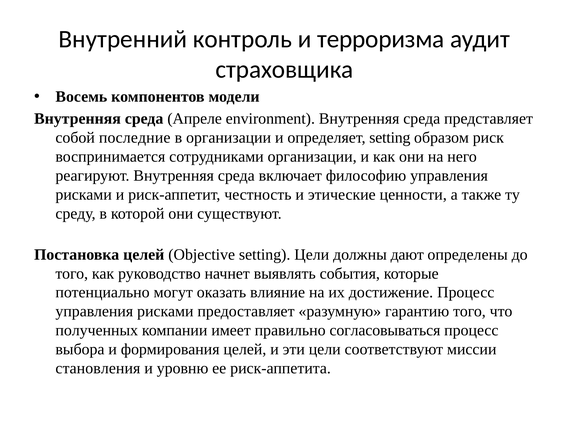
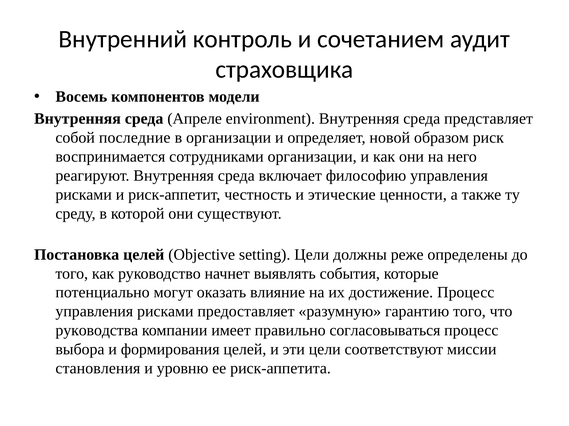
терроризма: терроризма -> сочетанием (381, 39)
определяет setting: setting -> новой (390, 138)
дают: дают -> реже (407, 255)
полученных: полученных -> руководства (97, 331)
